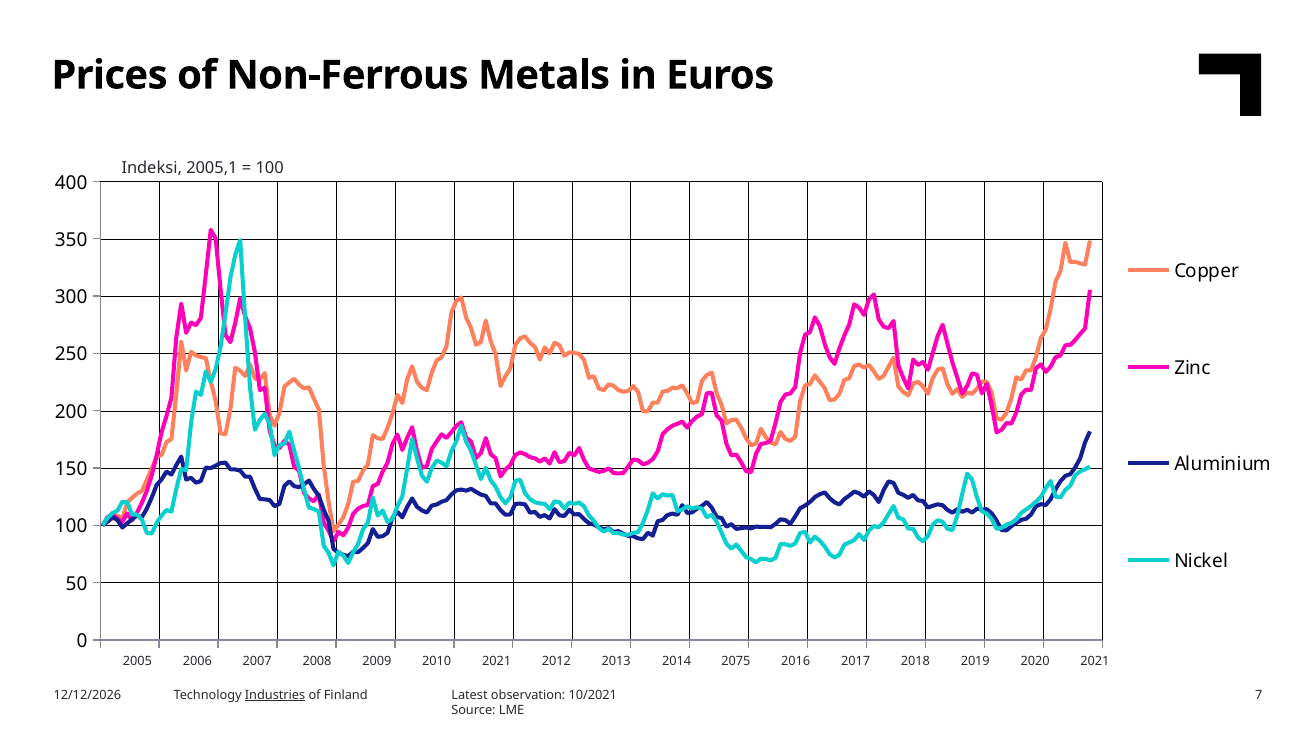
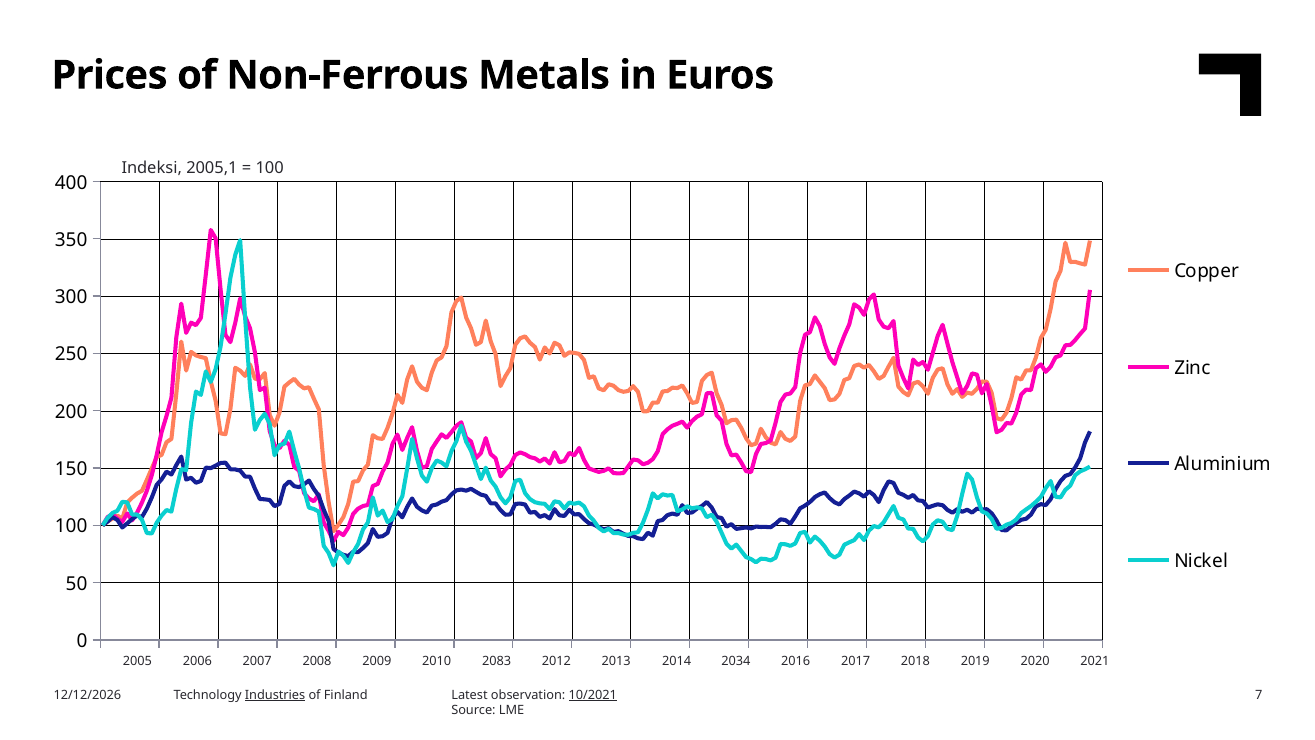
2010 2021: 2021 -> 2083 (497, 661)
2075: 2075 -> 2034 (736, 661)
10/2021 underline: none -> present (593, 695)
